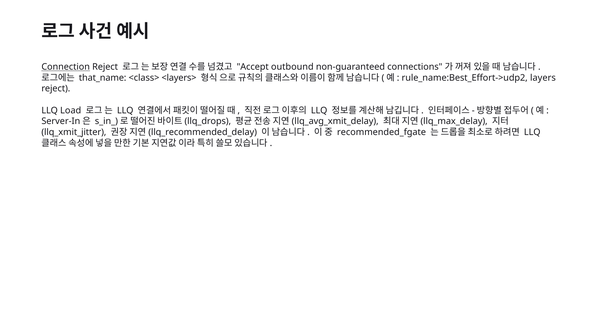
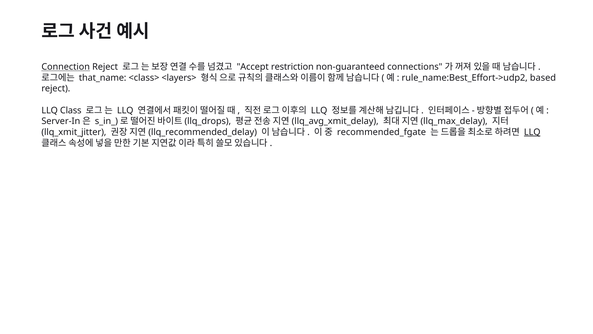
outbound: outbound -> restriction (292, 67)
layers: layers -> based (543, 78)
Load: Load -> Class (71, 110)
LLQ underline: none -> present (532, 132)
